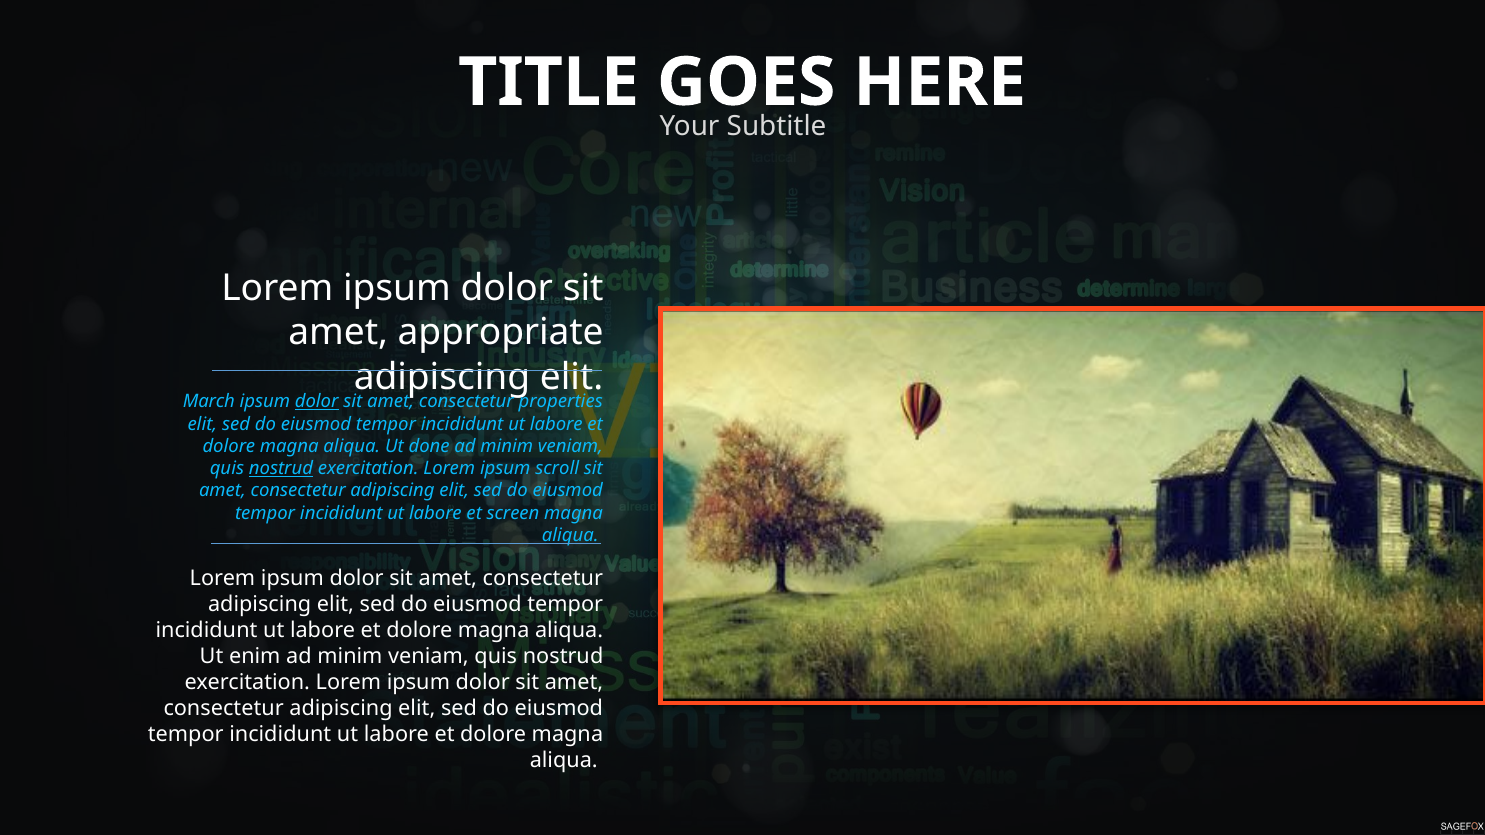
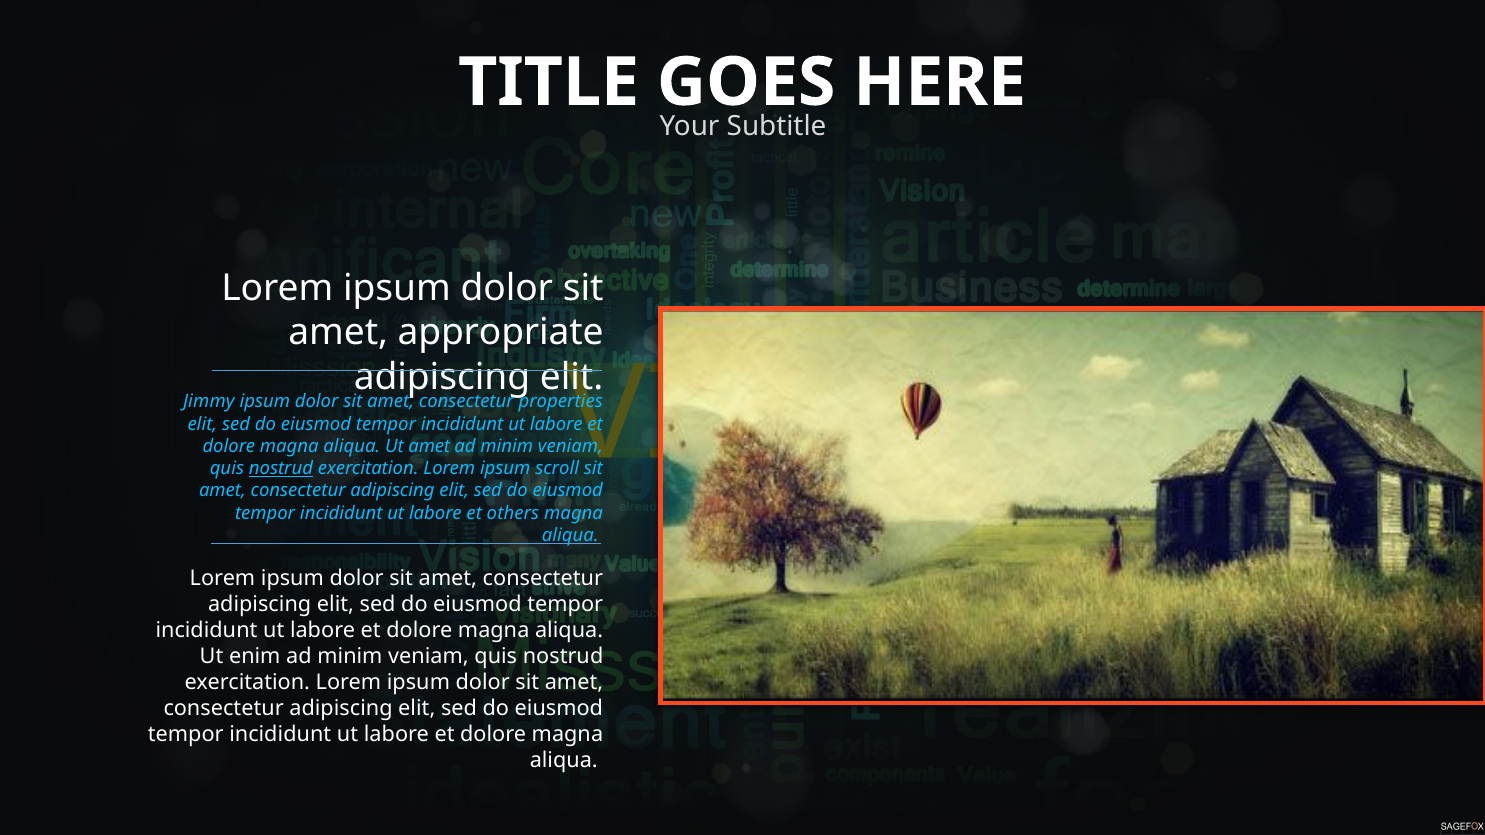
March: March -> Jimmy (209, 402)
dolor underline: present -> none (317, 402)
Ut done: done -> amet (429, 446)
screen: screen -> others (513, 513)
